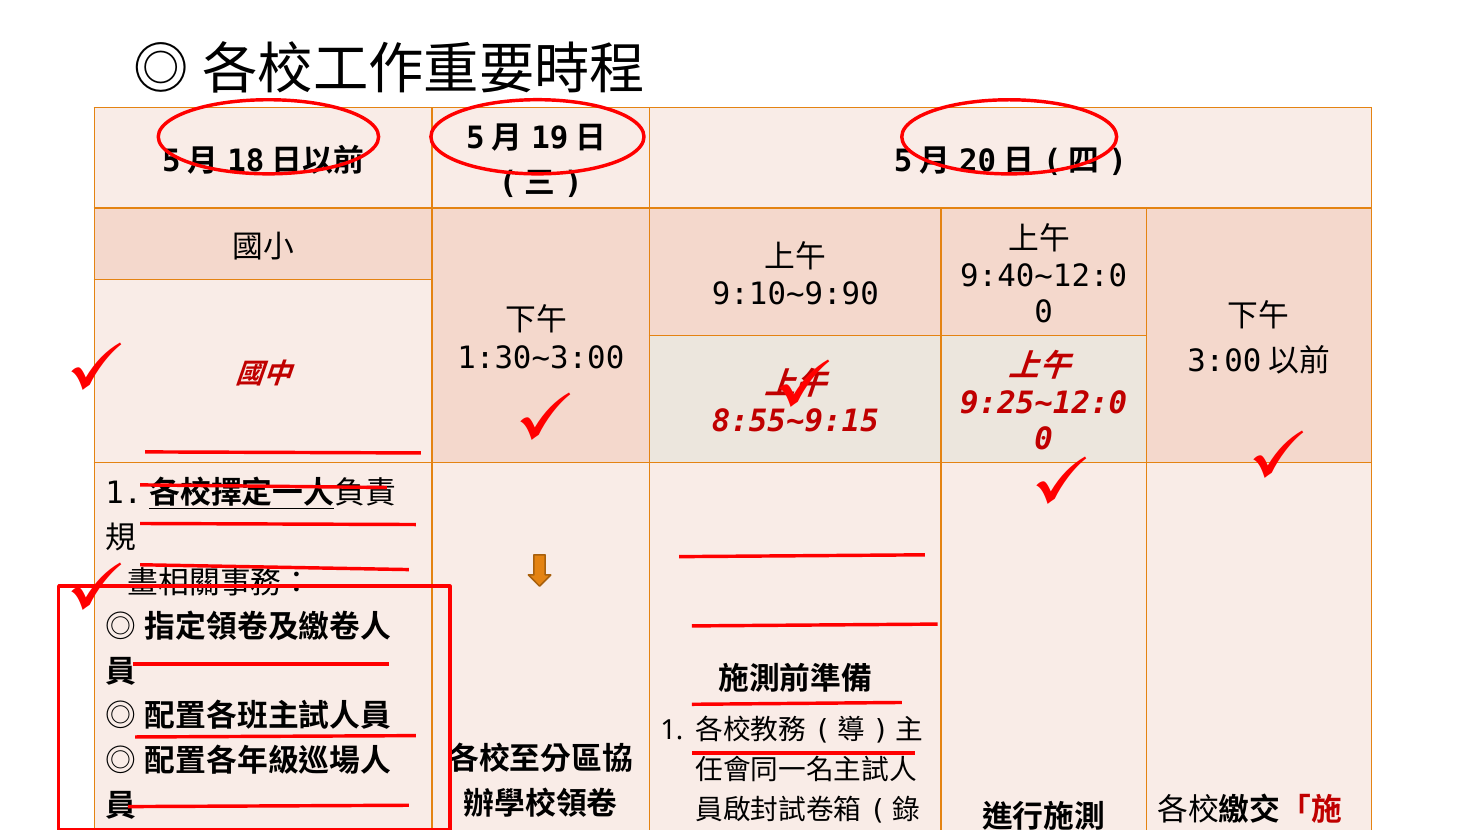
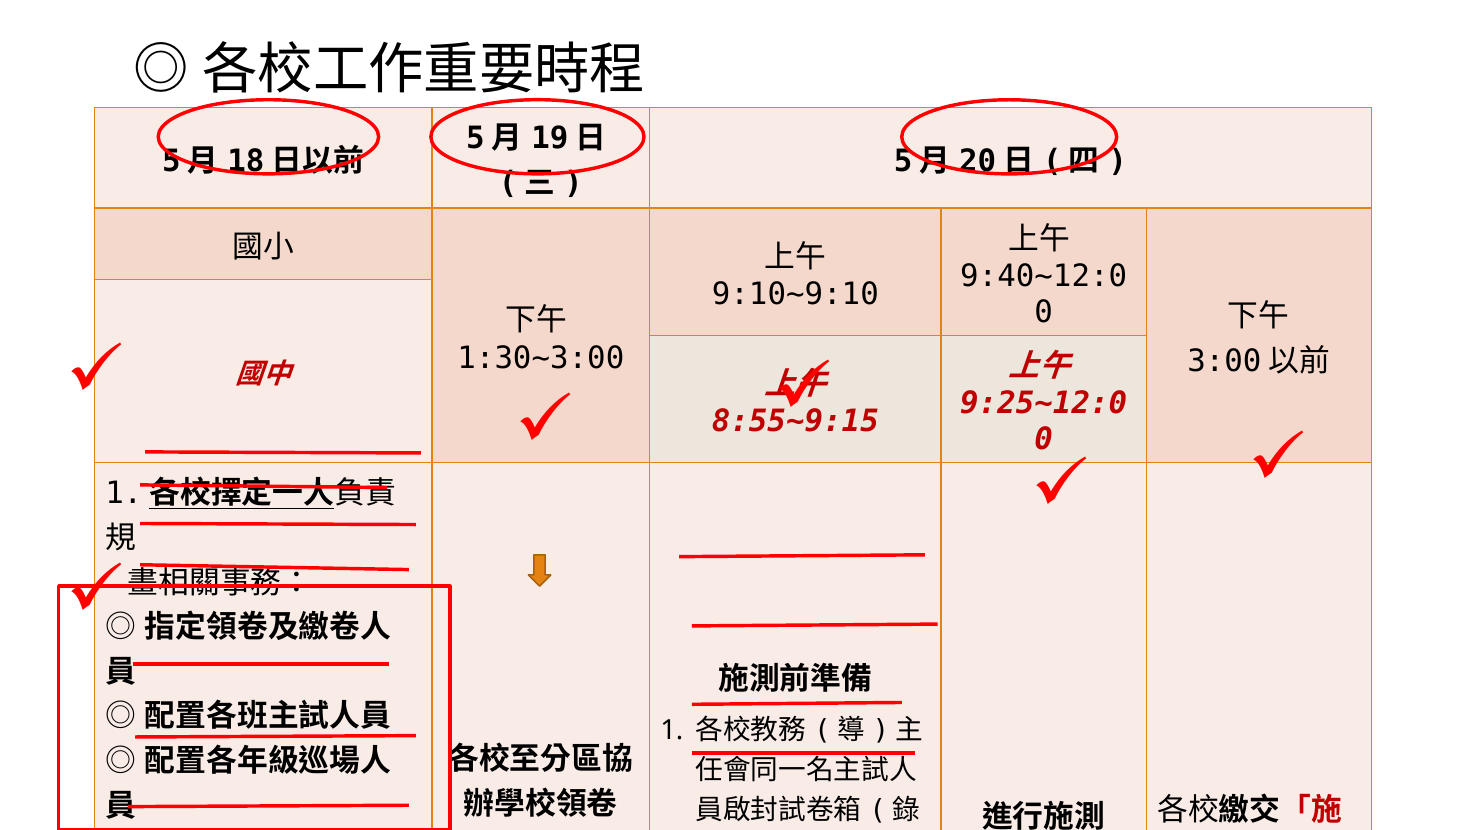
9:10~9:90: 9:10~9:90 -> 9:10~9:10 (795, 295)
